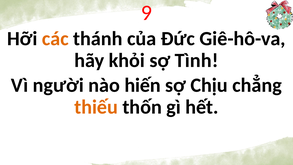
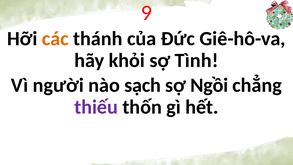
hiến: hiến -> sạch (143, 85)
Chịu: Chịu -> Ngồi (209, 85)
thiếu colour: orange -> purple (96, 107)
